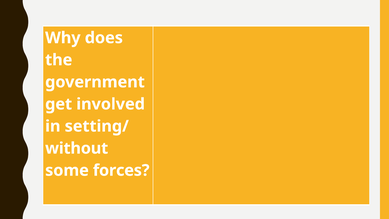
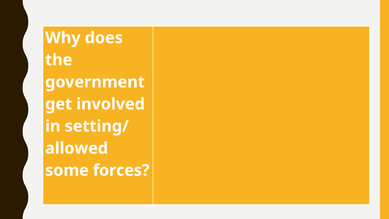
without: without -> allowed (77, 148)
